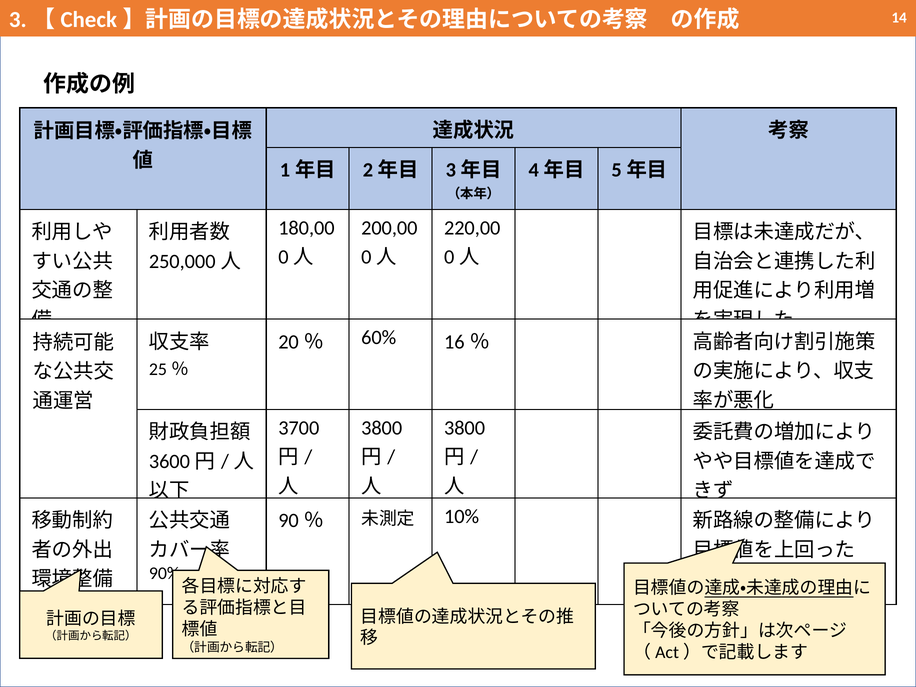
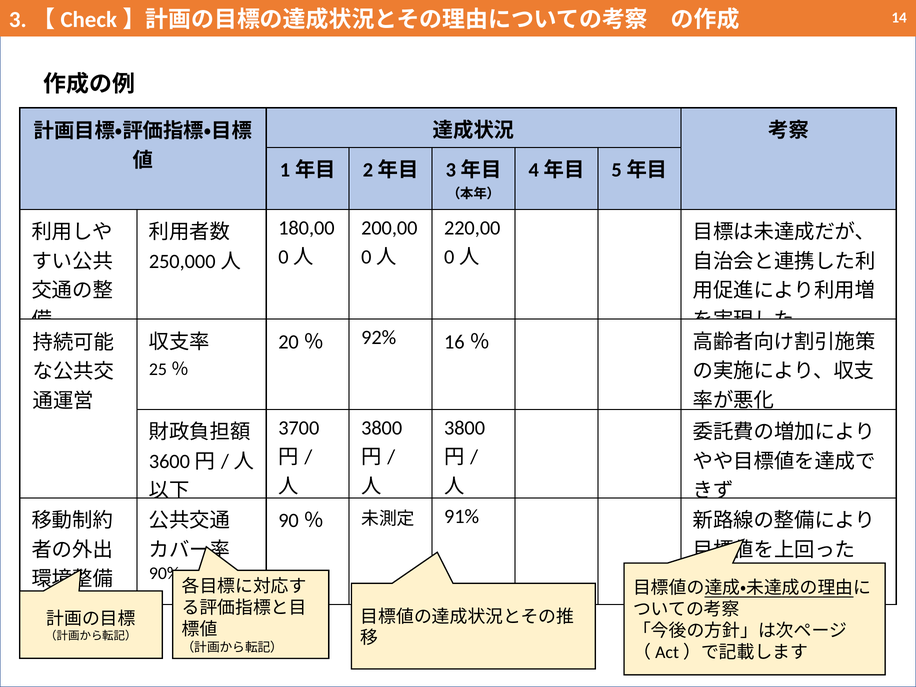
60%: 60% -> 92% (379, 338)
10%: 10% -> 91% (462, 516)
